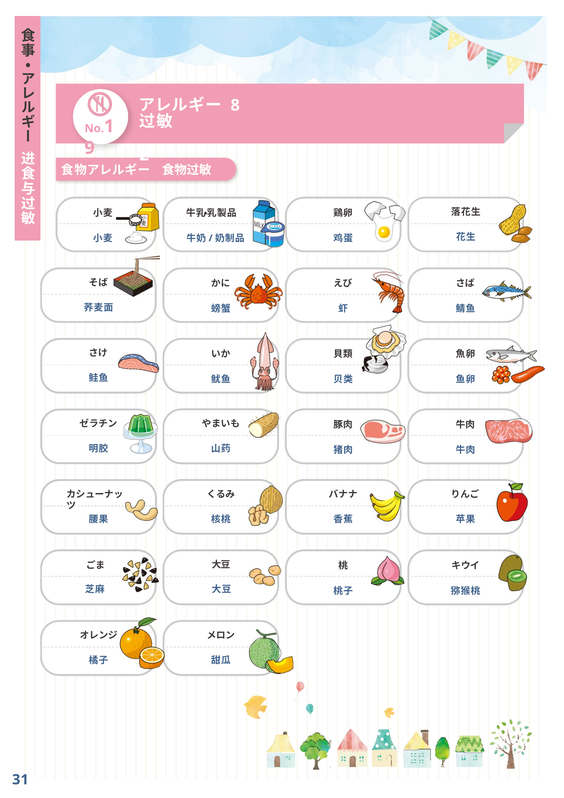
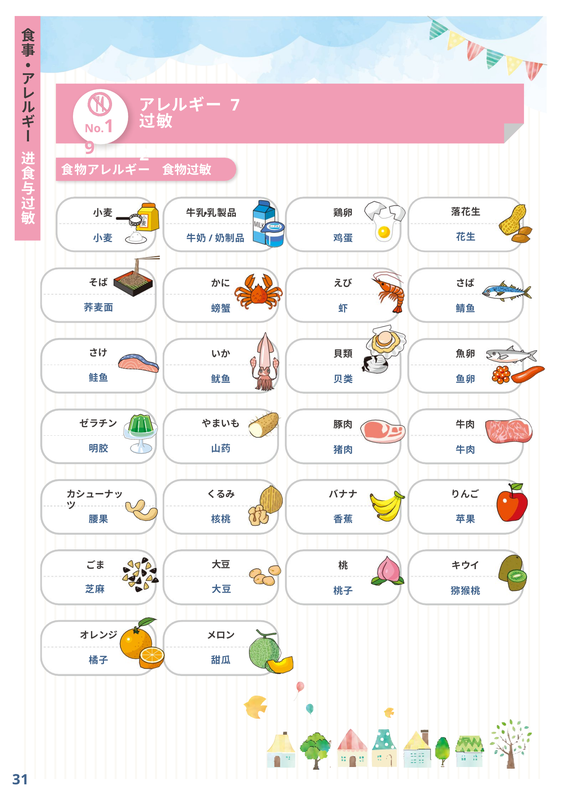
8: 8 -> 7 (235, 105)
